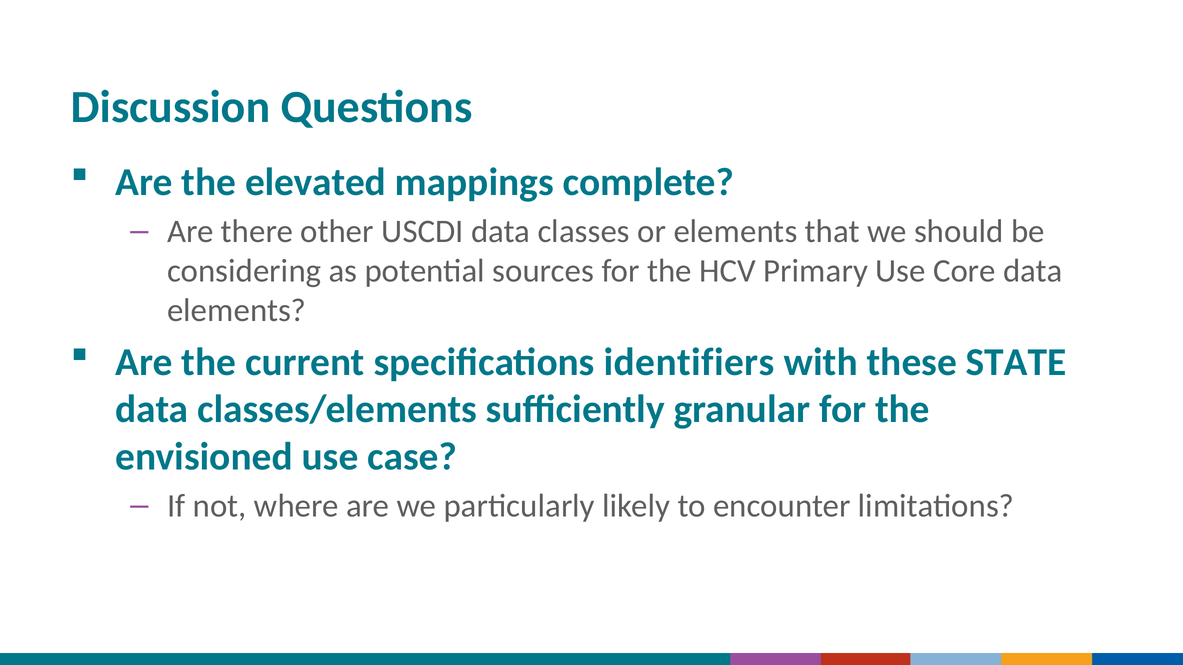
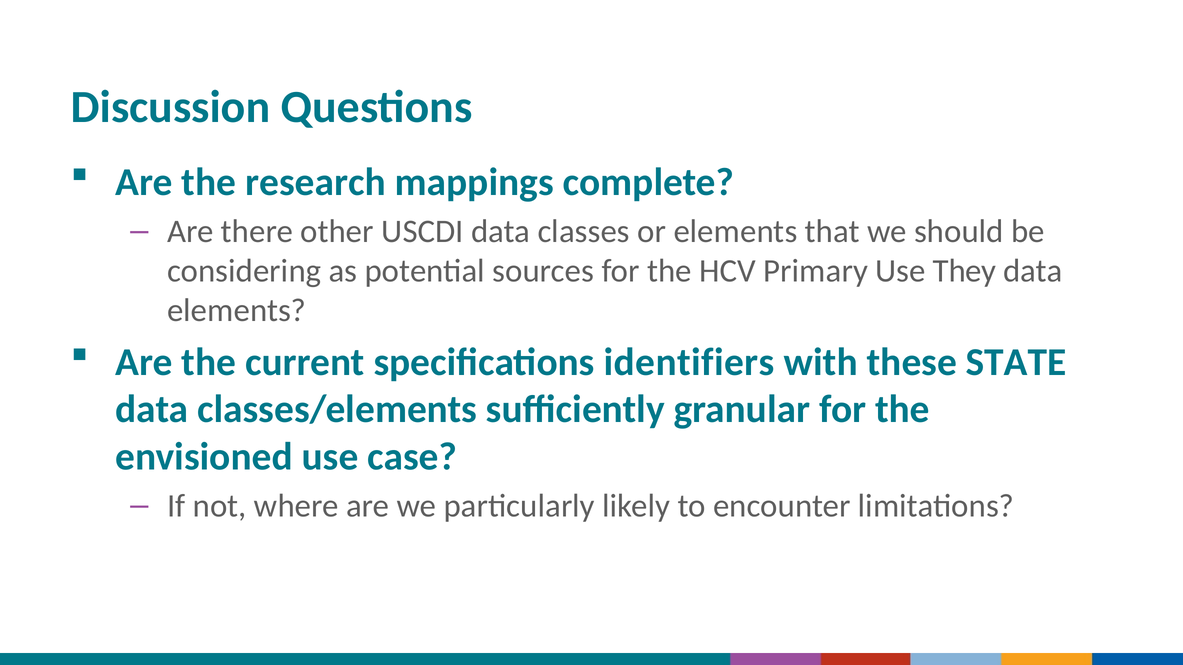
elevated: elevated -> research (315, 182)
Core: Core -> They (965, 271)
